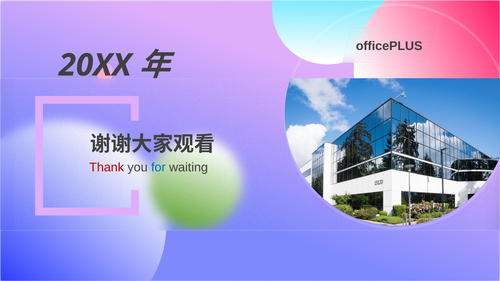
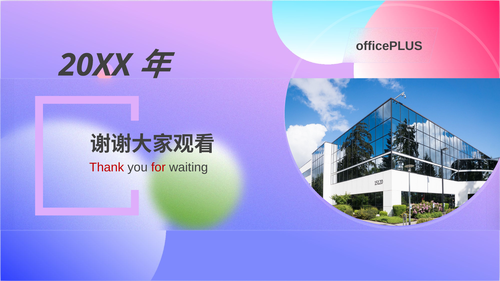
for colour: blue -> red (158, 167)
